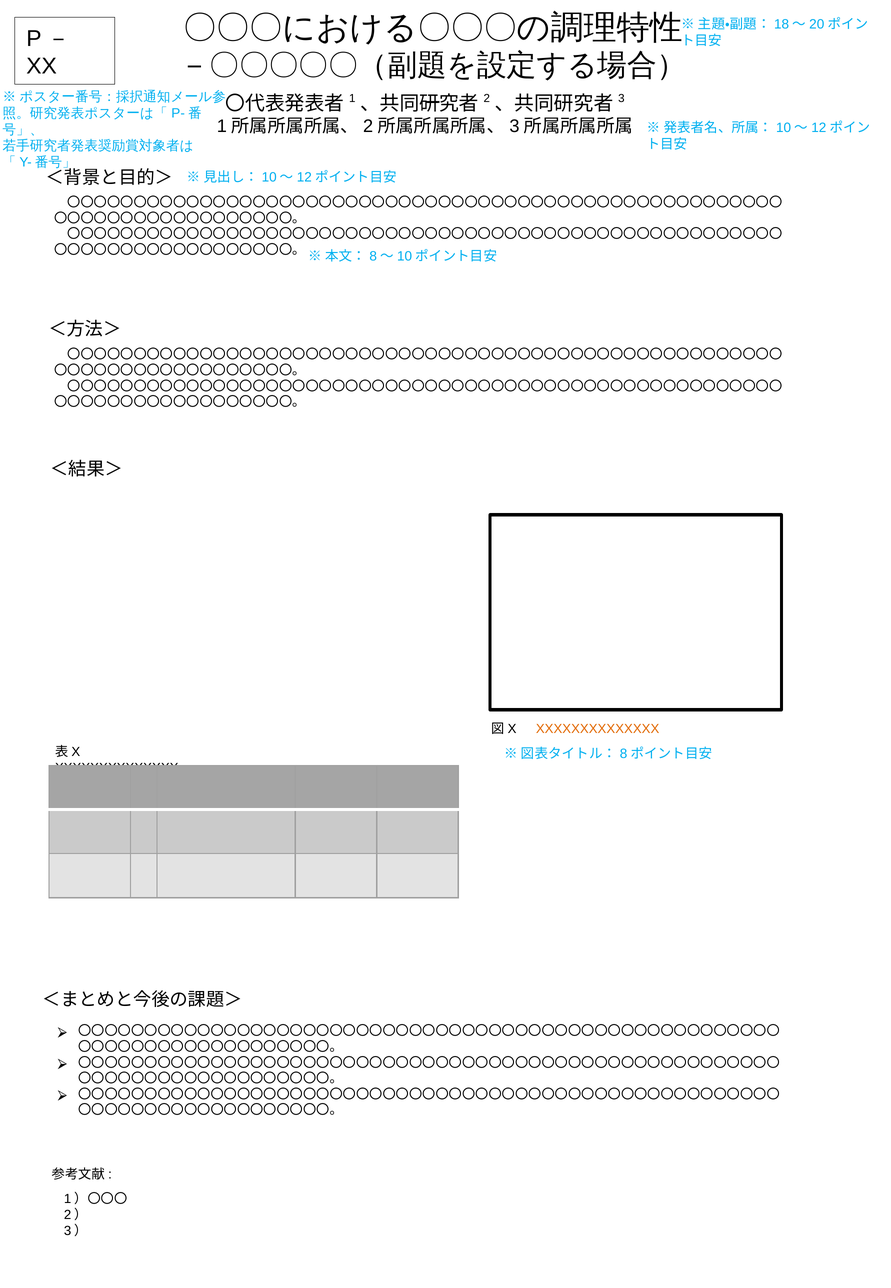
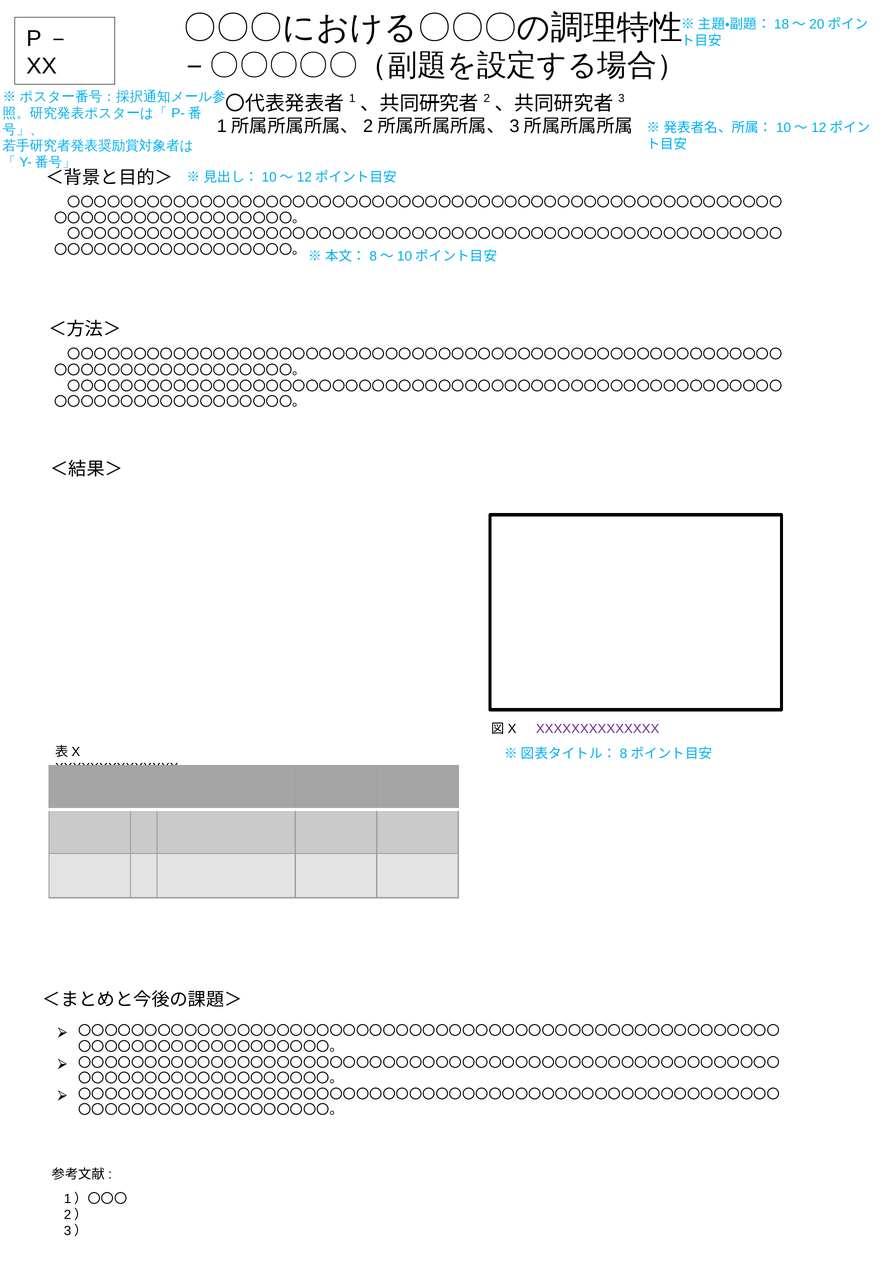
XXXXXXXXXXXXXX colour: orange -> purple (598, 728)
